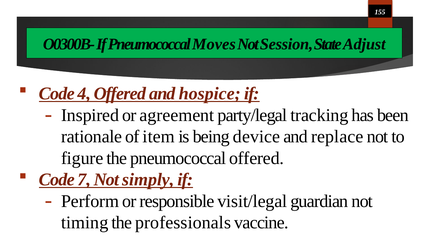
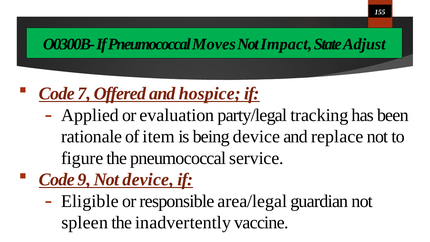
Session: Session -> Impact (286, 44)
4: 4 -> 7 (84, 94)
Inspired: Inspired -> Applied (90, 115)
agreement: agreement -> evaluation (177, 115)
pneumococcal offered: offered -> service (257, 158)
7: 7 -> 9 (84, 180)
Not simply: simply -> device (148, 180)
Perform: Perform -> Eligible (90, 201)
visit/legal: visit/legal -> area/legal (252, 201)
timing: timing -> spleen (85, 223)
professionals: professionals -> inadvertently (183, 223)
